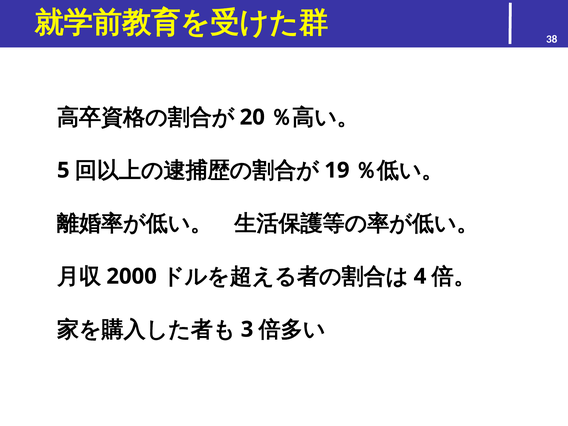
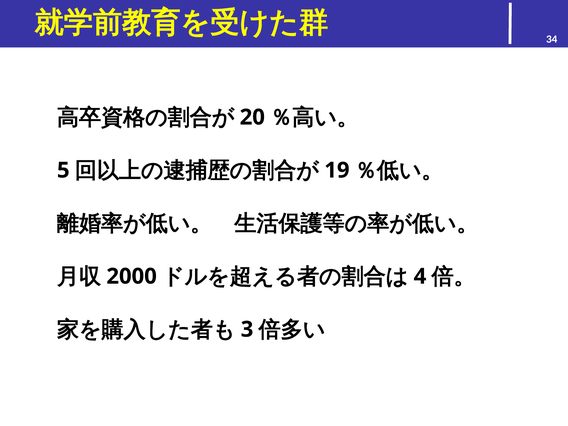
38: 38 -> 34 (552, 39)
